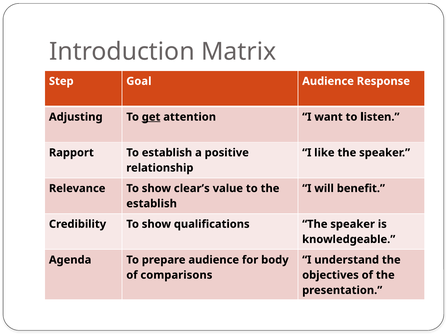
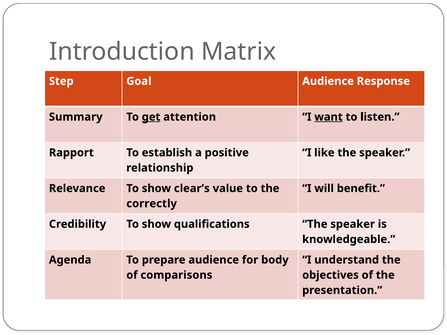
Adjusting: Adjusting -> Summary (76, 117)
want underline: none -> present (329, 117)
establish: establish -> correctly (152, 204)
